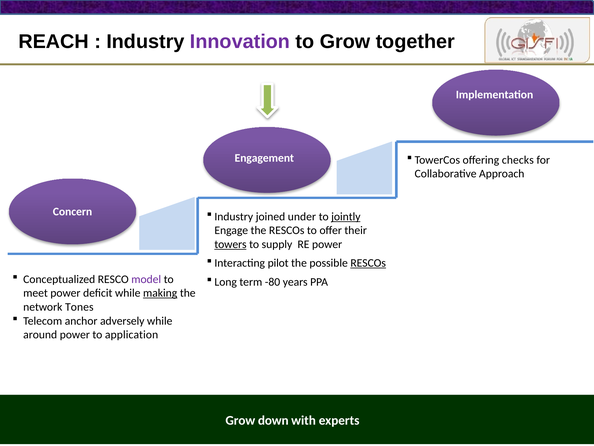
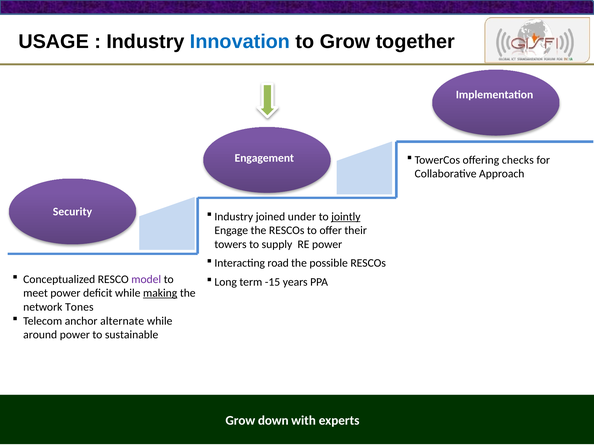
REACH: REACH -> USAGE (54, 42)
Innovation colour: purple -> blue (240, 42)
Concern: Concern -> Security (72, 212)
towers underline: present -> none (231, 244)
pilot: pilot -> road (278, 263)
RESCOs underline: present -> none (368, 263)
-80: -80 -> -15 (273, 282)
adversely: adversely -> alternate (122, 321)
application: application -> sustainable (132, 334)
